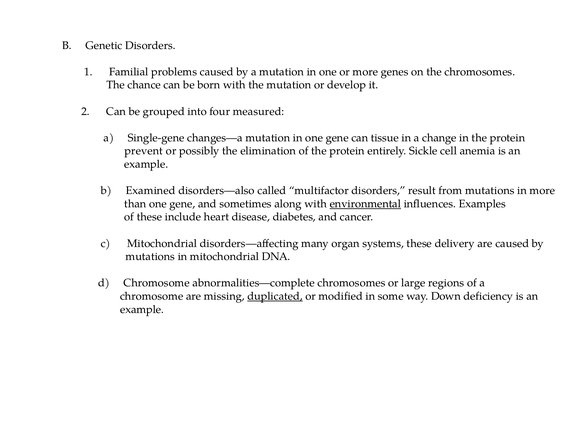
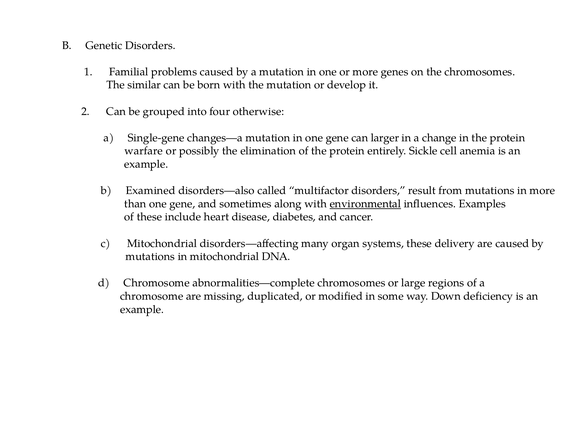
chance: chance -> similar (144, 85)
measured: measured -> otherwise (259, 112)
tissue: tissue -> larger (385, 138)
prevent: prevent -> warfare (144, 151)
duplicated underline: present -> none (275, 297)
